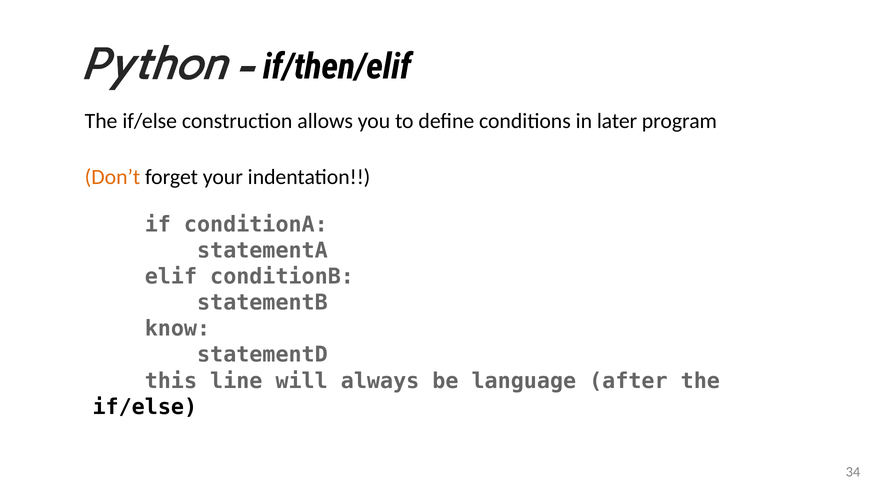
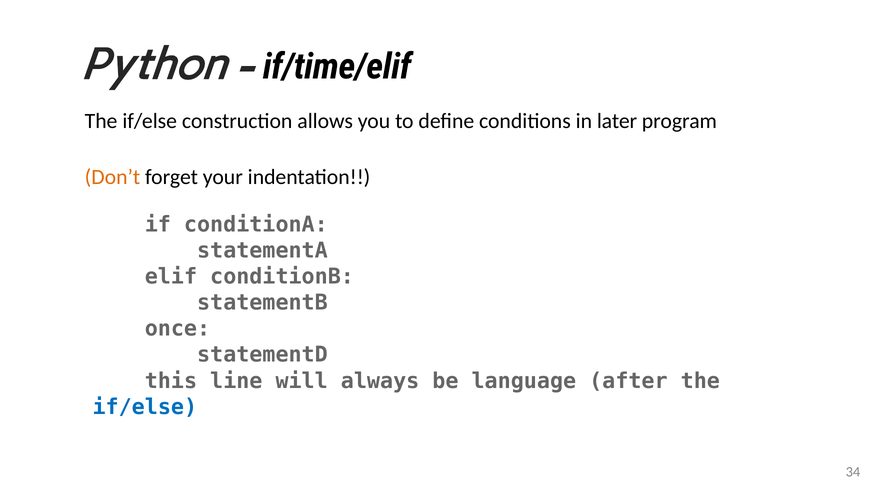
if/then/elif: if/then/elif -> if/time/elif (337, 66)
know: know -> once (177, 329)
if/else colour: black -> blue (145, 407)
